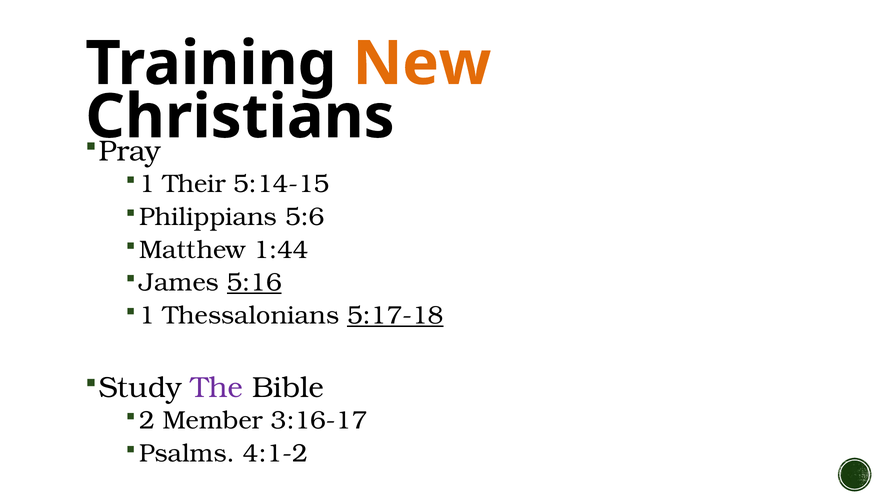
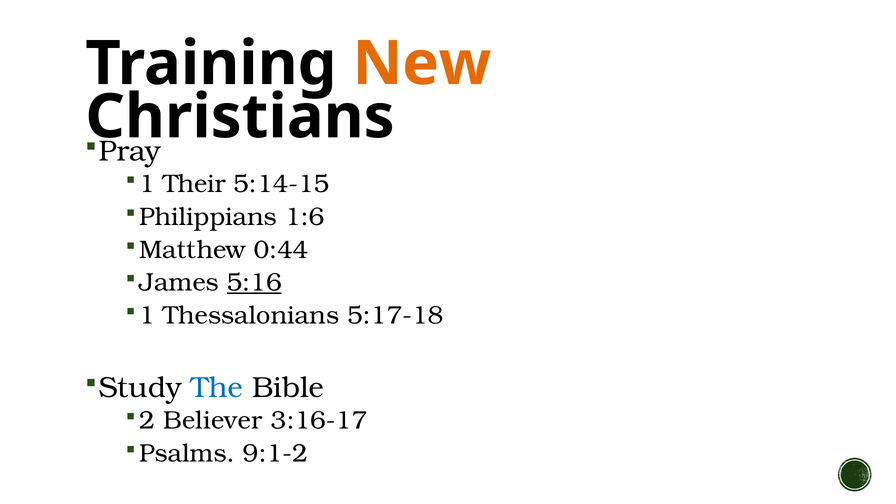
5:6: 5:6 -> 1:6 (305, 217)
1:44: 1:44 -> 0:44 (281, 250)
5:17-18 underline: present -> none (395, 316)
The colour: purple -> blue (217, 388)
Member: Member -> Believer (213, 421)
4:1-2: 4:1-2 -> 9:1-2 (275, 453)
